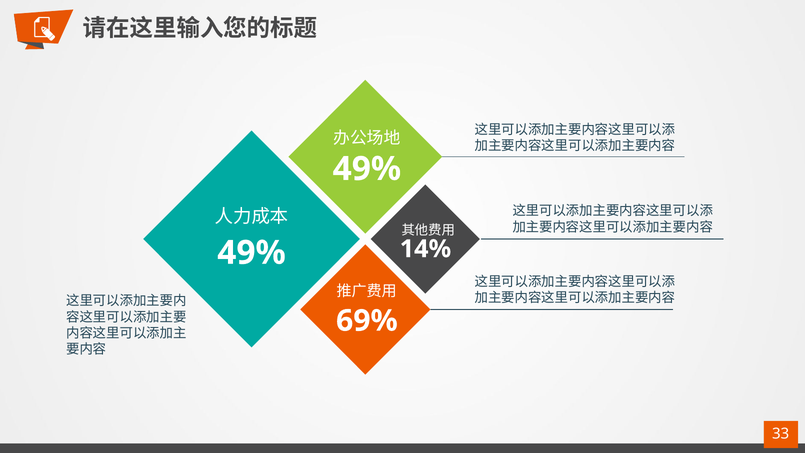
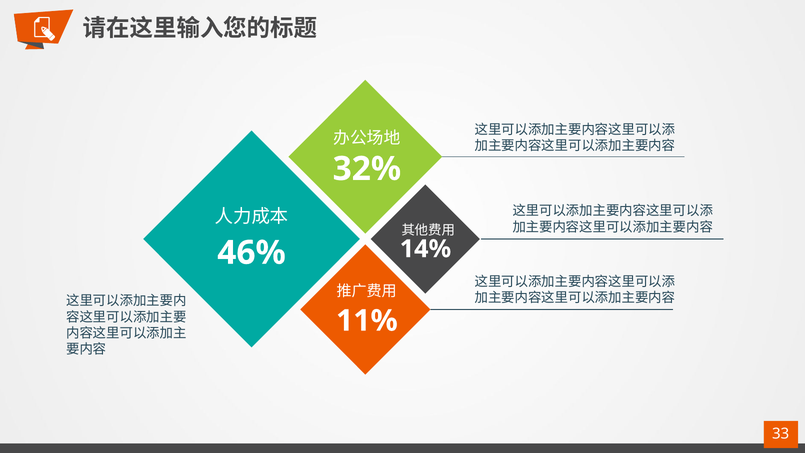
49%: 49% -> 32% (367, 169)
49%: 49% -> 46% (252, 253)
69%: 69% -> 11% (367, 321)
